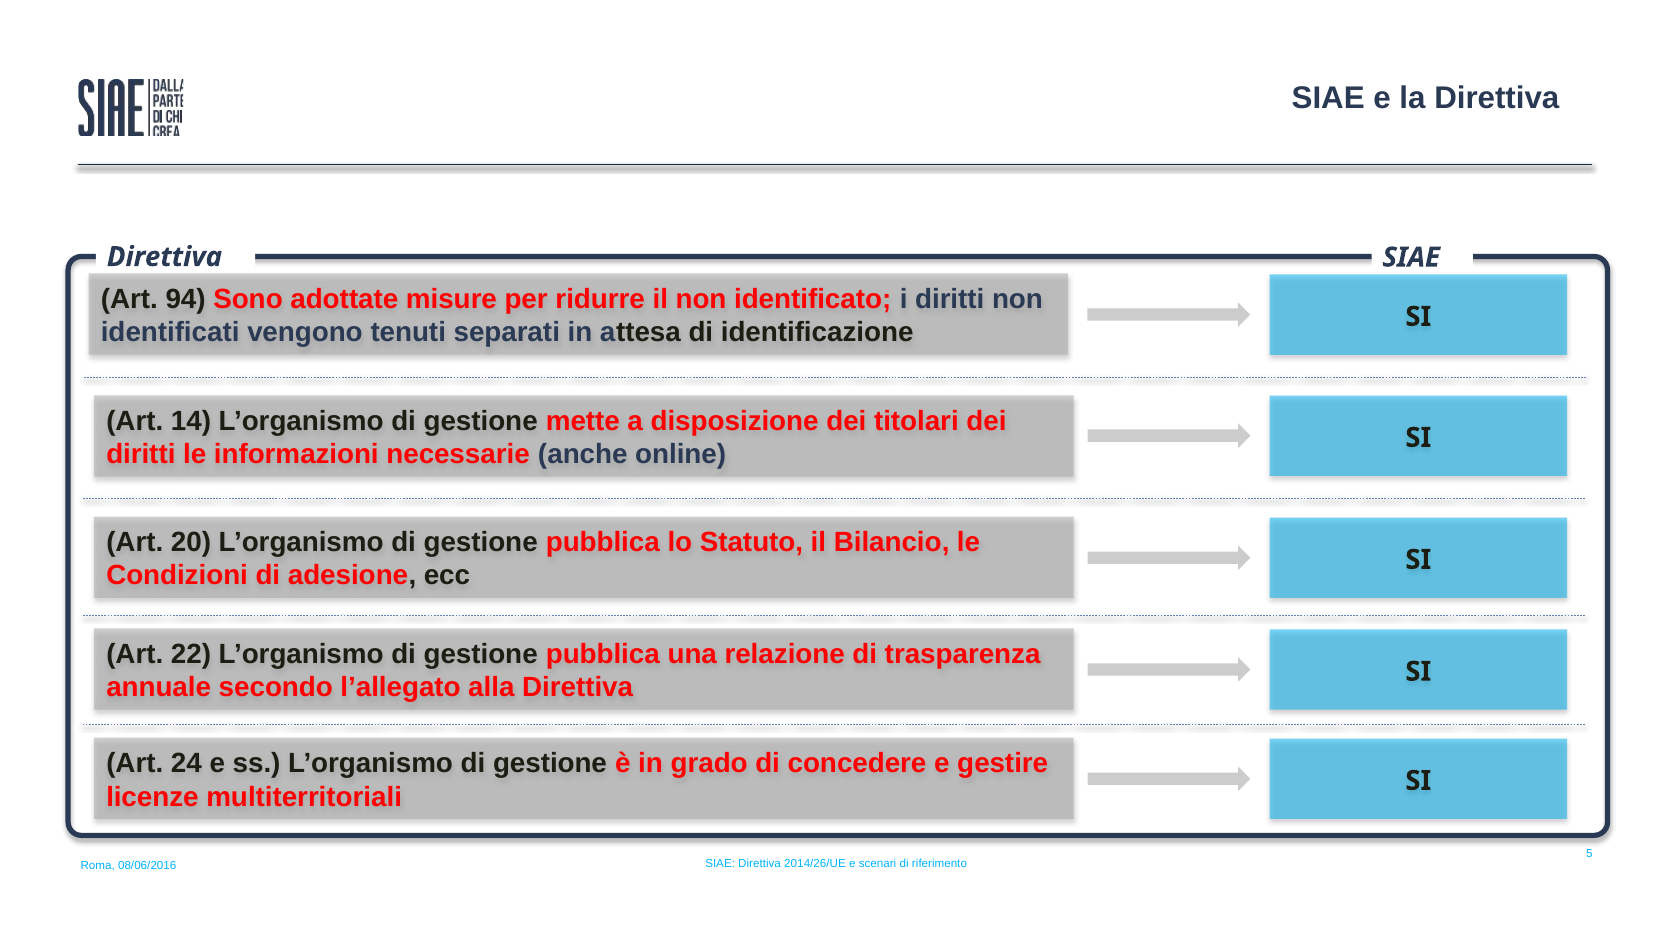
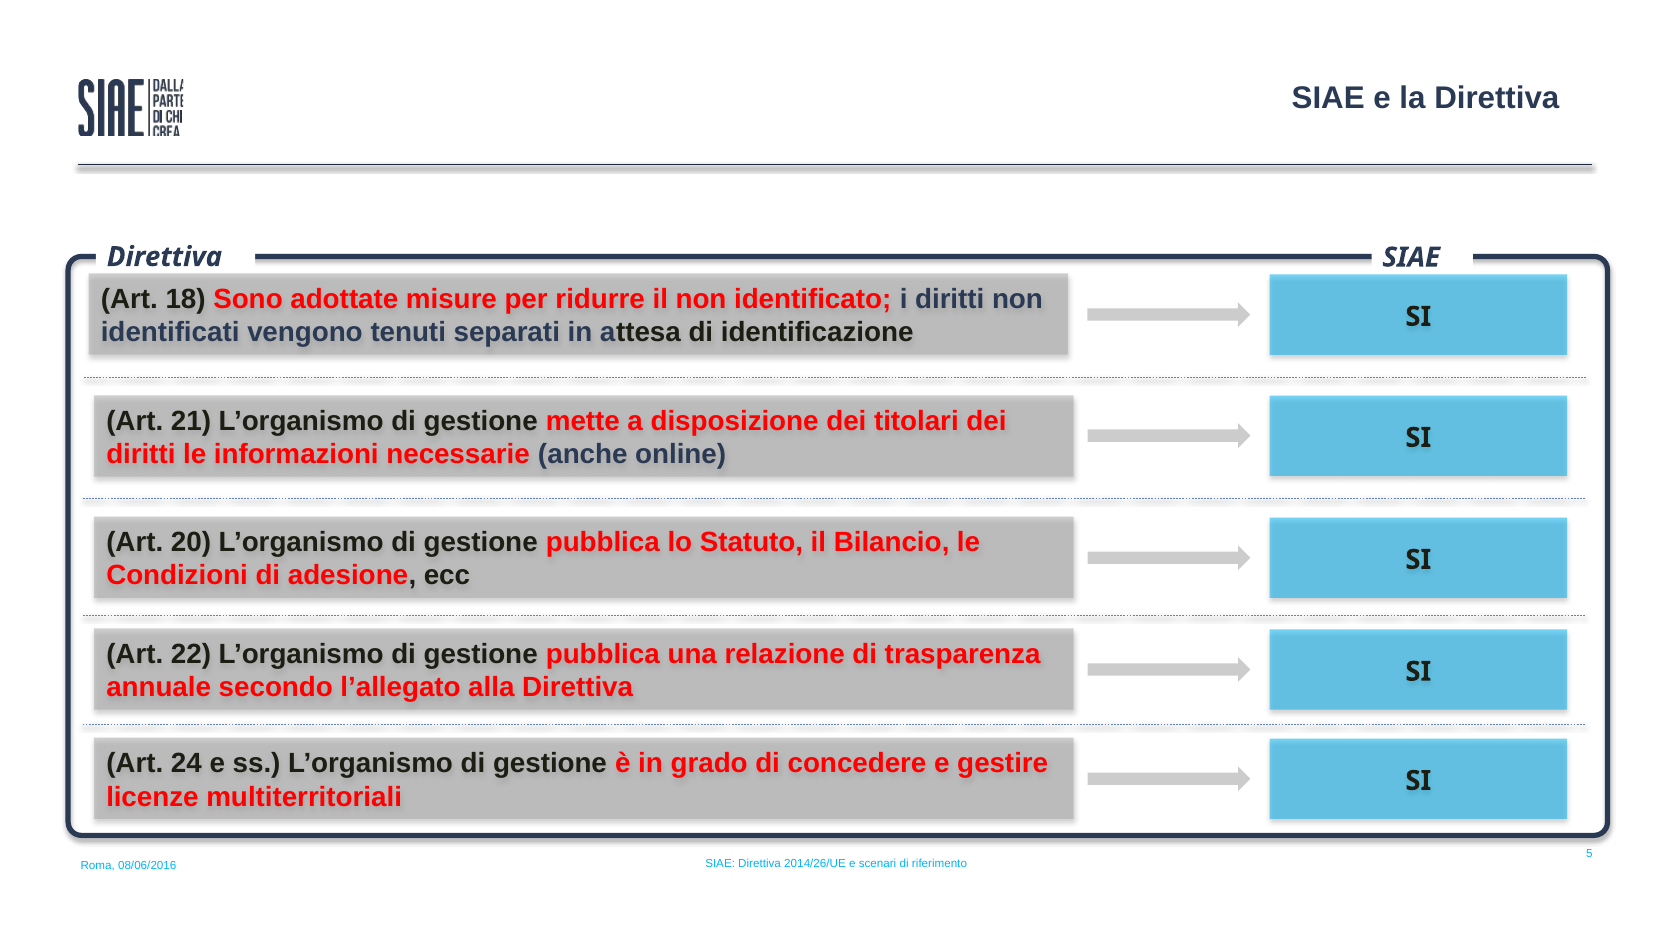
94: 94 -> 18 (186, 300)
14: 14 -> 21 (191, 422)
